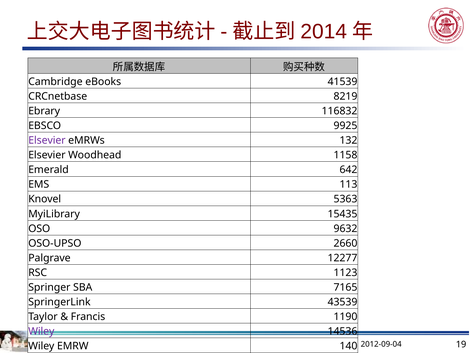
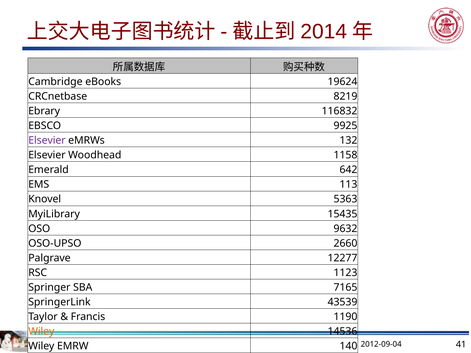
41539: 41539 -> 19624 (343, 82)
Wiley colour: purple -> orange (41, 332)
19: 19 -> 41 (461, 345)
